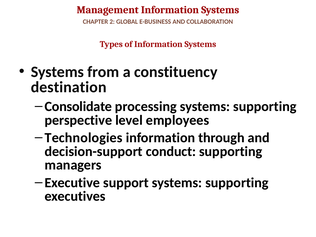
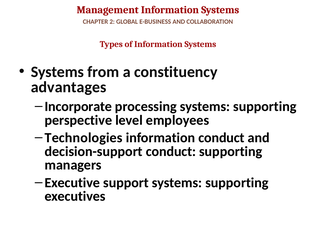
destination: destination -> advantages (69, 87)
Consolidate: Consolidate -> Incorporate (78, 106)
information through: through -> conduct (221, 138)
